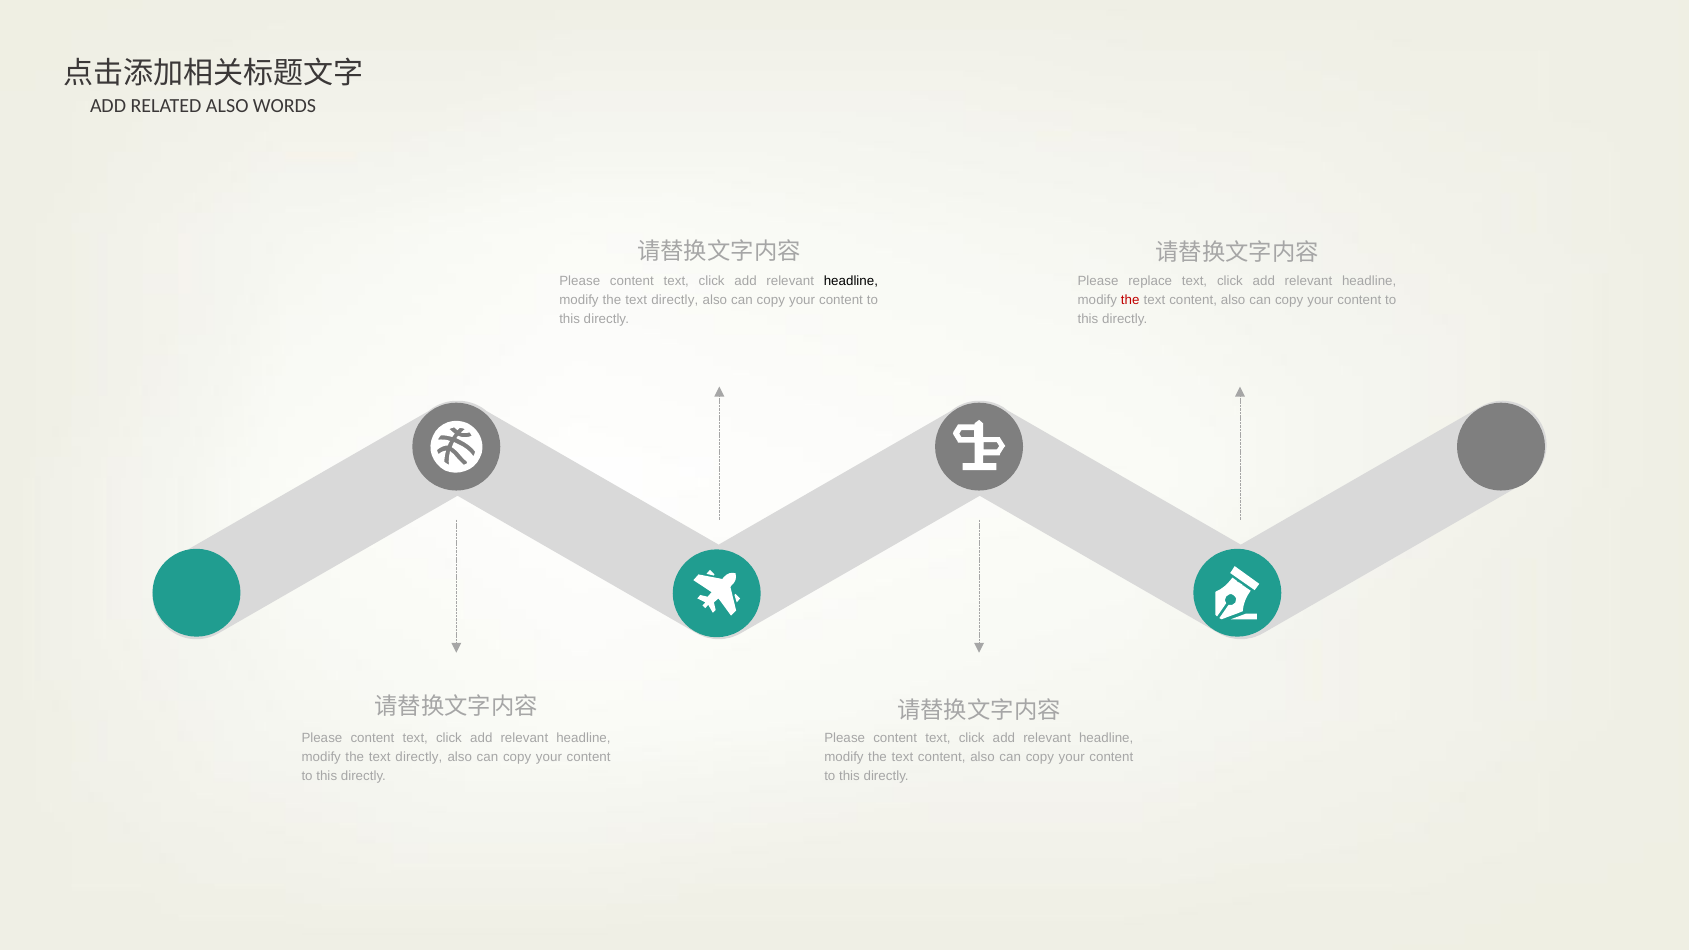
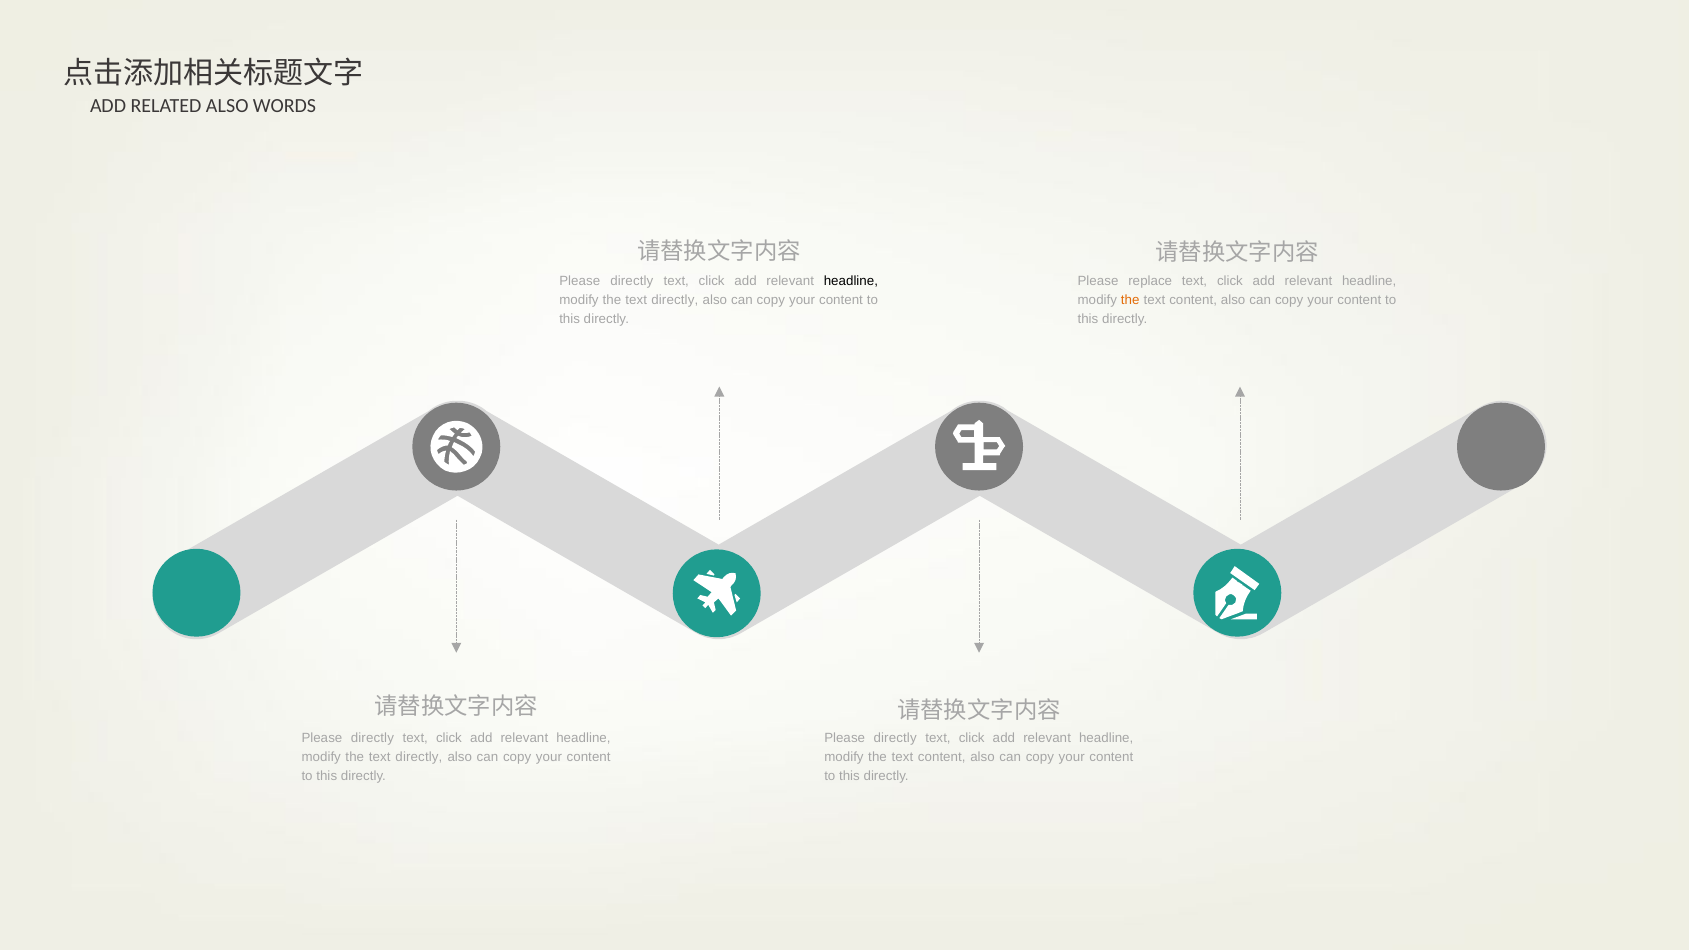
content: content -> directly (632, 281)
the colour: red -> orange (1130, 300)
content: content -> directly (372, 738)
content: content -> directly (895, 738)
